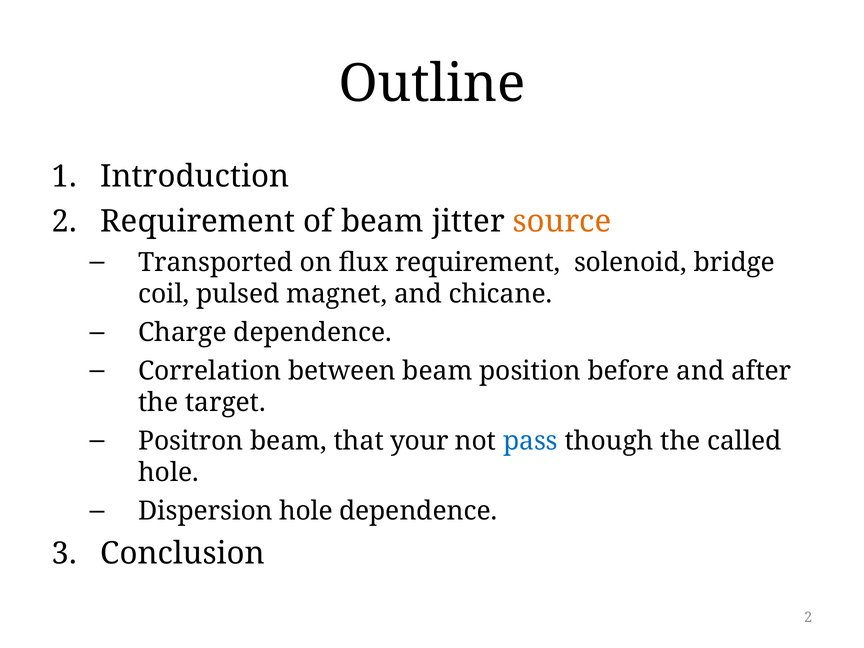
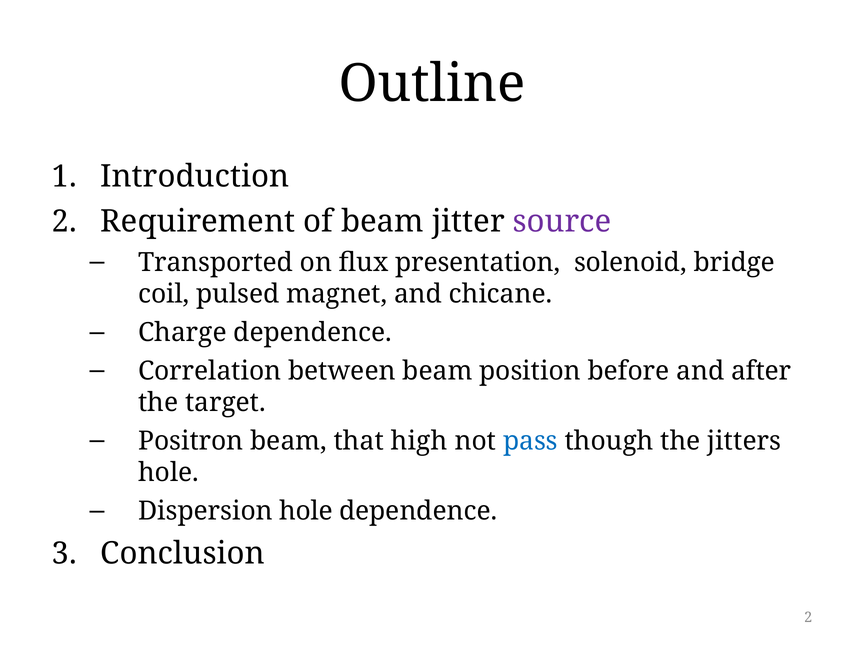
source colour: orange -> purple (562, 222)
flux requirement: requirement -> presentation (478, 262)
your: your -> high (419, 441)
called: called -> jitters (744, 441)
